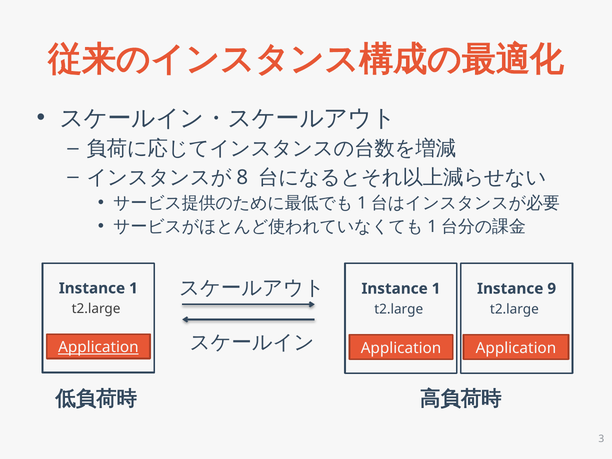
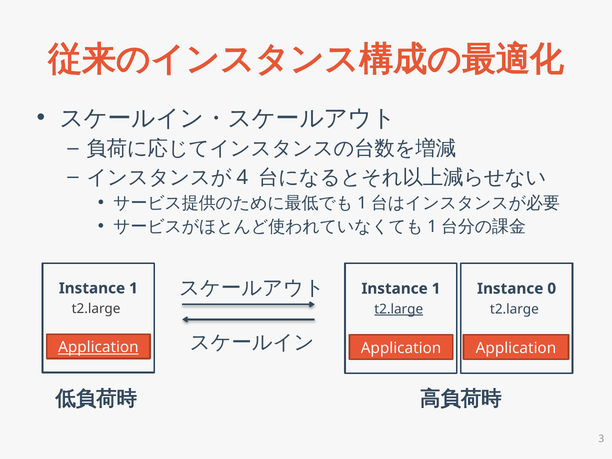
8: 8 -> 4 (242, 177)
9: 9 -> 0 (552, 289)
t2.large underline: none -> present (399, 309)
